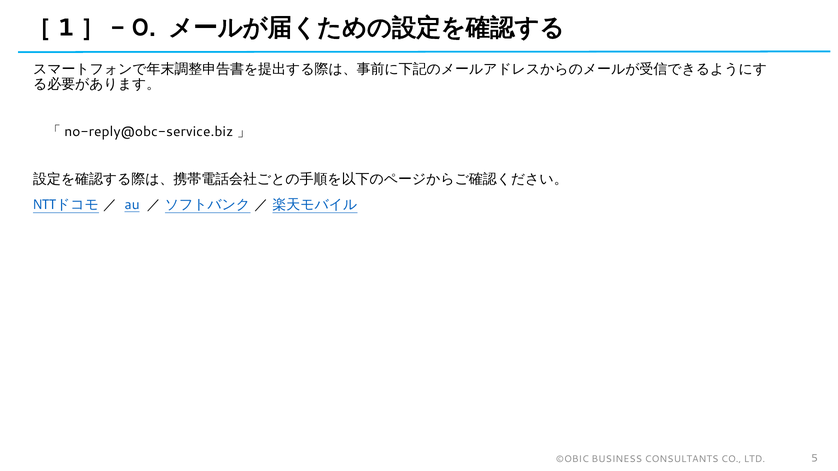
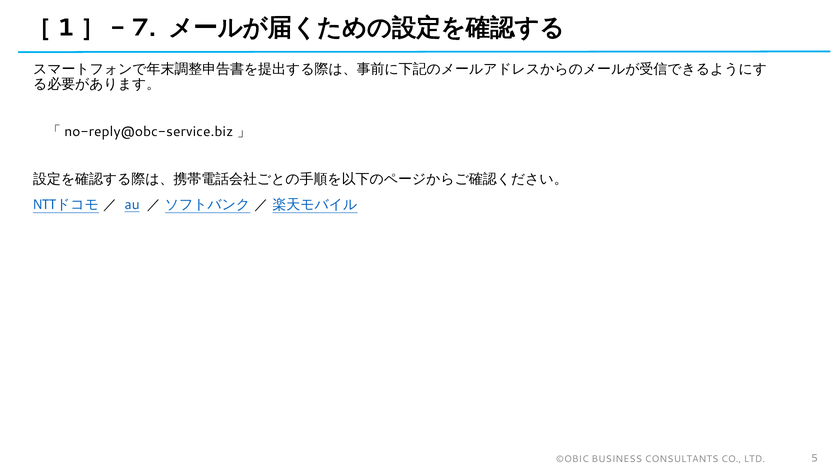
0: 0 -> 7 (144, 28)
